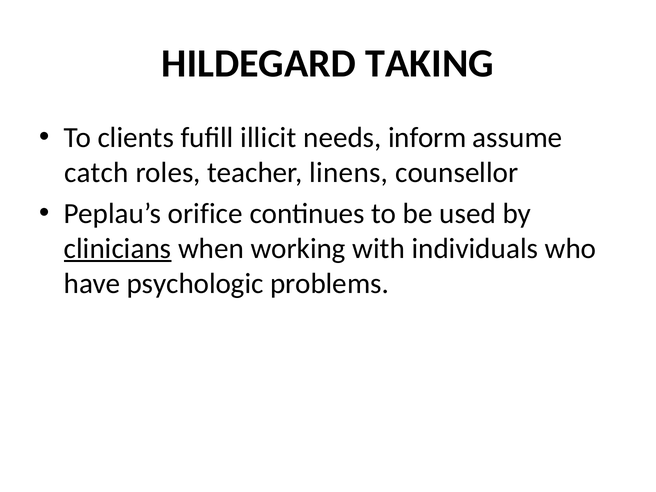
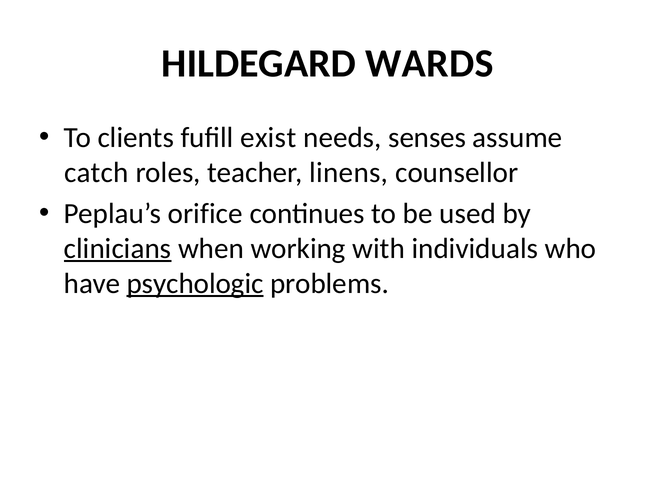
TAKING: TAKING -> WARDS (429, 64)
illicit: illicit -> exist (268, 138)
inform: inform -> senses (427, 138)
psychologic underline: none -> present (195, 283)
